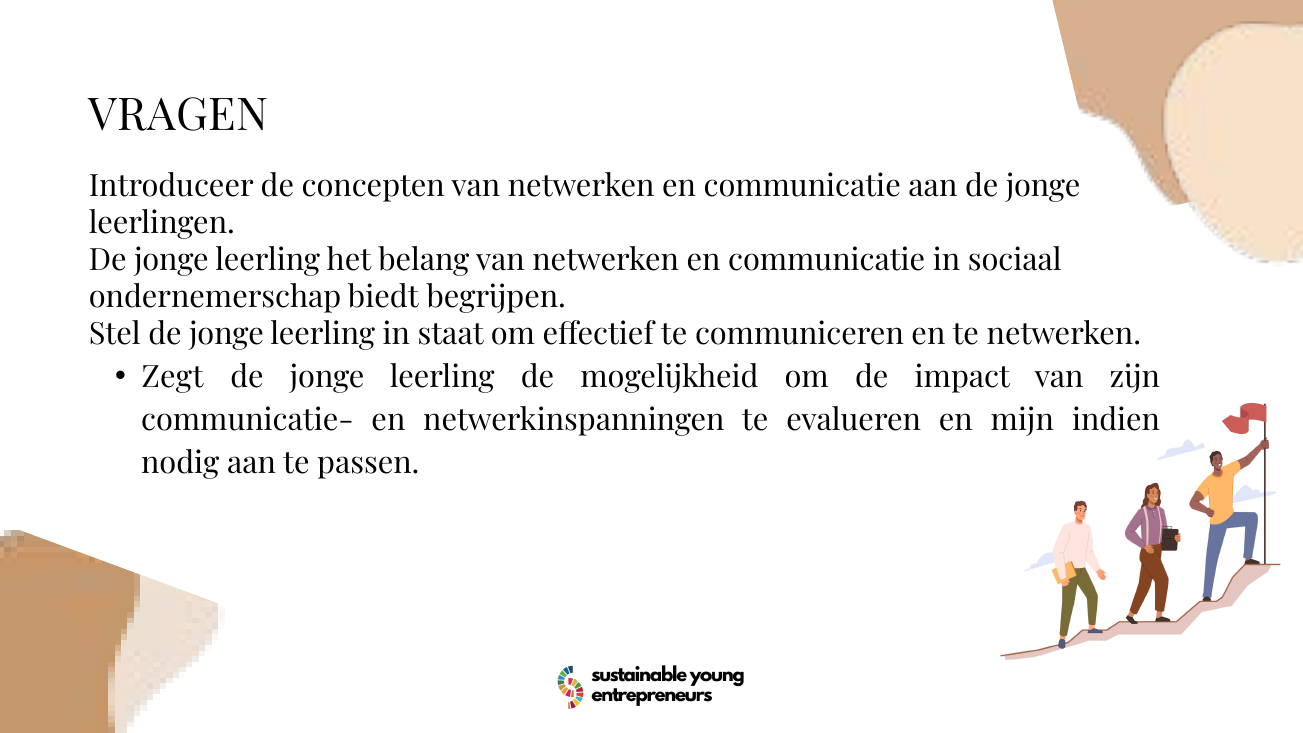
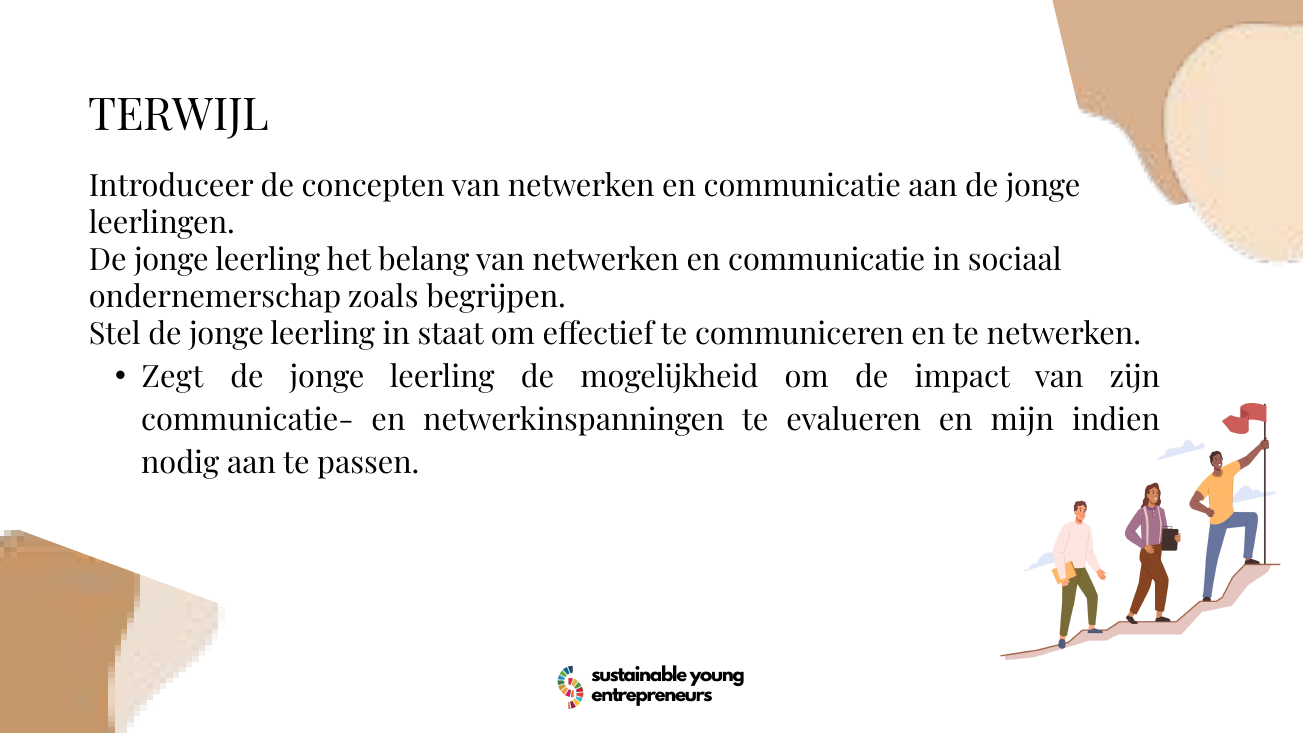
VRAGEN: VRAGEN -> TERWIJL (179, 116)
biedt: biedt -> zoals (383, 297)
